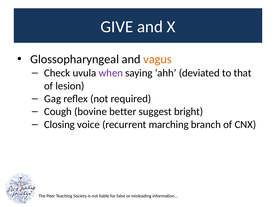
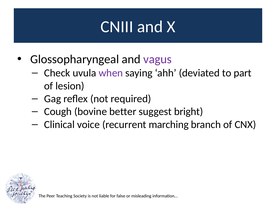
GIVE: GIVE -> CNIII (117, 27)
vagus colour: orange -> purple (157, 59)
that: that -> part (243, 73)
Closing: Closing -> Clinical (59, 125)
